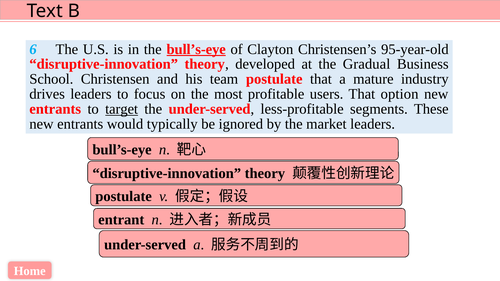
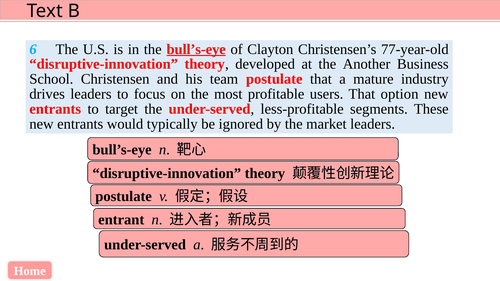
95-year-old: 95-year-old -> 77-year-old (415, 49)
Gradual: Gradual -> Another (367, 64)
target underline: present -> none (122, 109)
